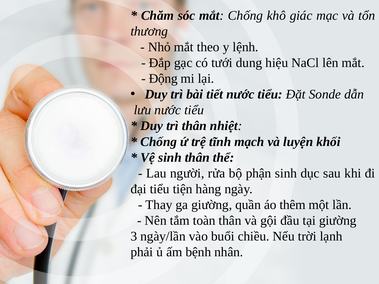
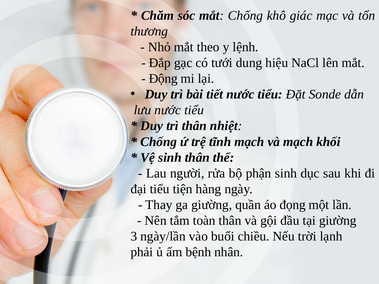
và luyện: luyện -> mạch (298, 142)
thêm: thêm -> đọng (293, 205)
